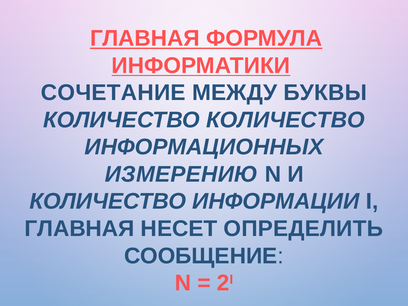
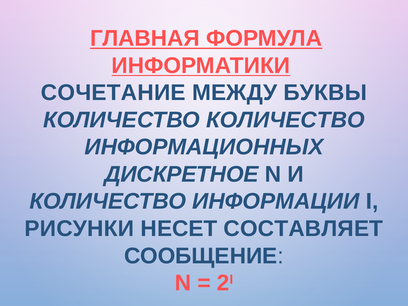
ИЗМЕРЕНИЮ: ИЗМЕРЕНИЮ -> ДИСКРЕТНОЕ (181, 174)
ГЛАВНАЯ: ГЛАВНАЯ -> РИСУНКИ (79, 229)
ОПРЕДЕЛИТЬ: ОПРЕДЕЛИТЬ -> СОСТАВЛЯЕТ (303, 229)
